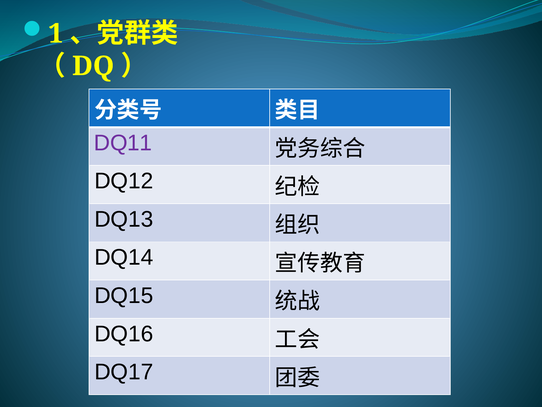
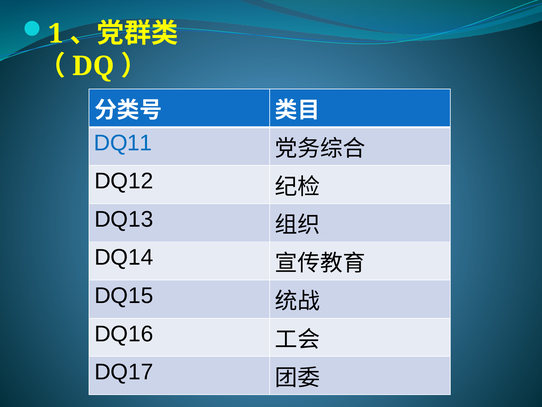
DQ11 colour: purple -> blue (123, 143)
